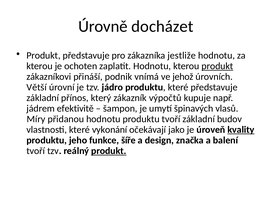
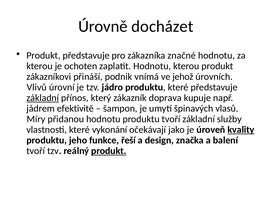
jestliže: jestliže -> značné (182, 56)
produkt underline: present -> none (217, 66)
Větší: Větší -> Vlivů (37, 87)
základní underline: none -> present (43, 98)
výpočtů: výpočtů -> doprava (165, 98)
budov: budov -> služby (229, 119)
šíře: šíře -> řeší (128, 140)
